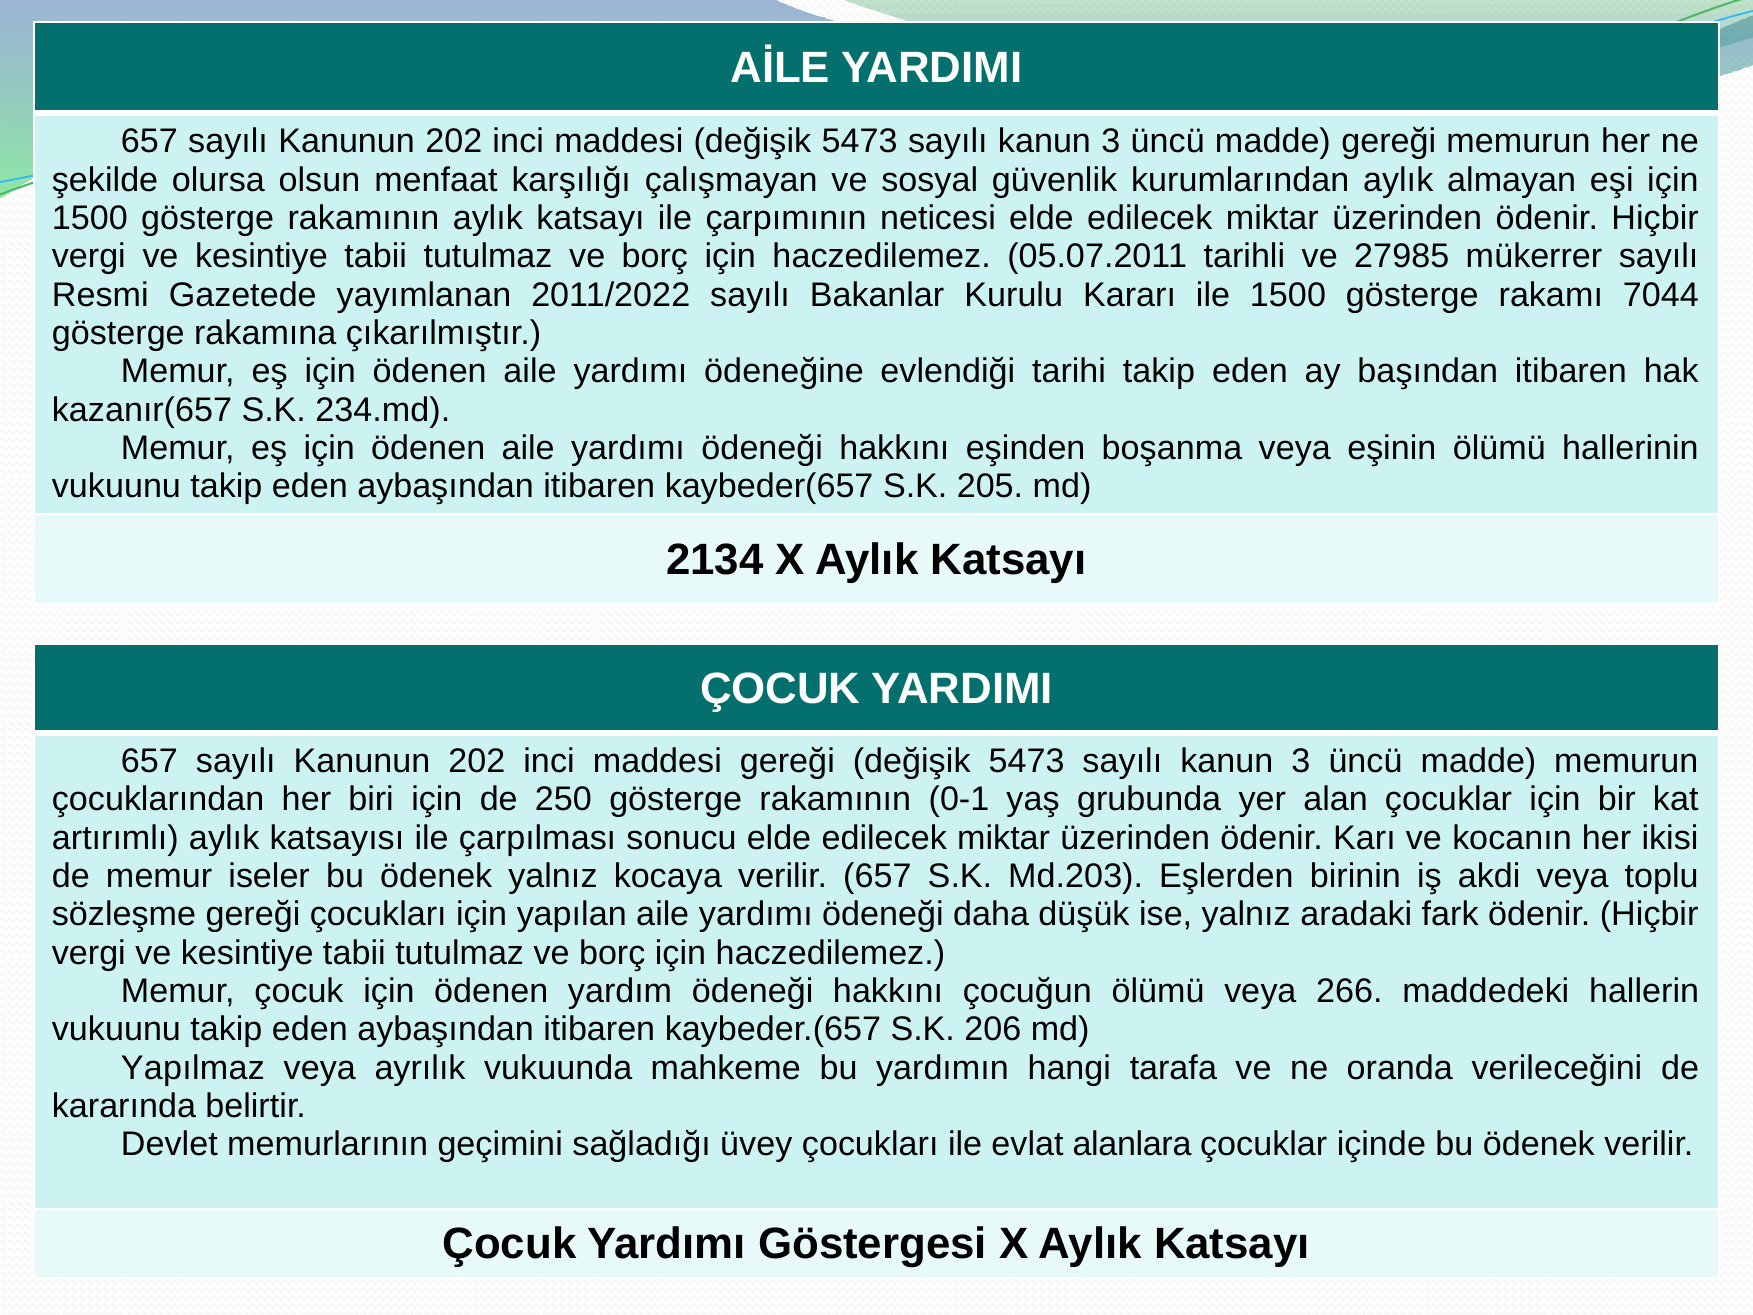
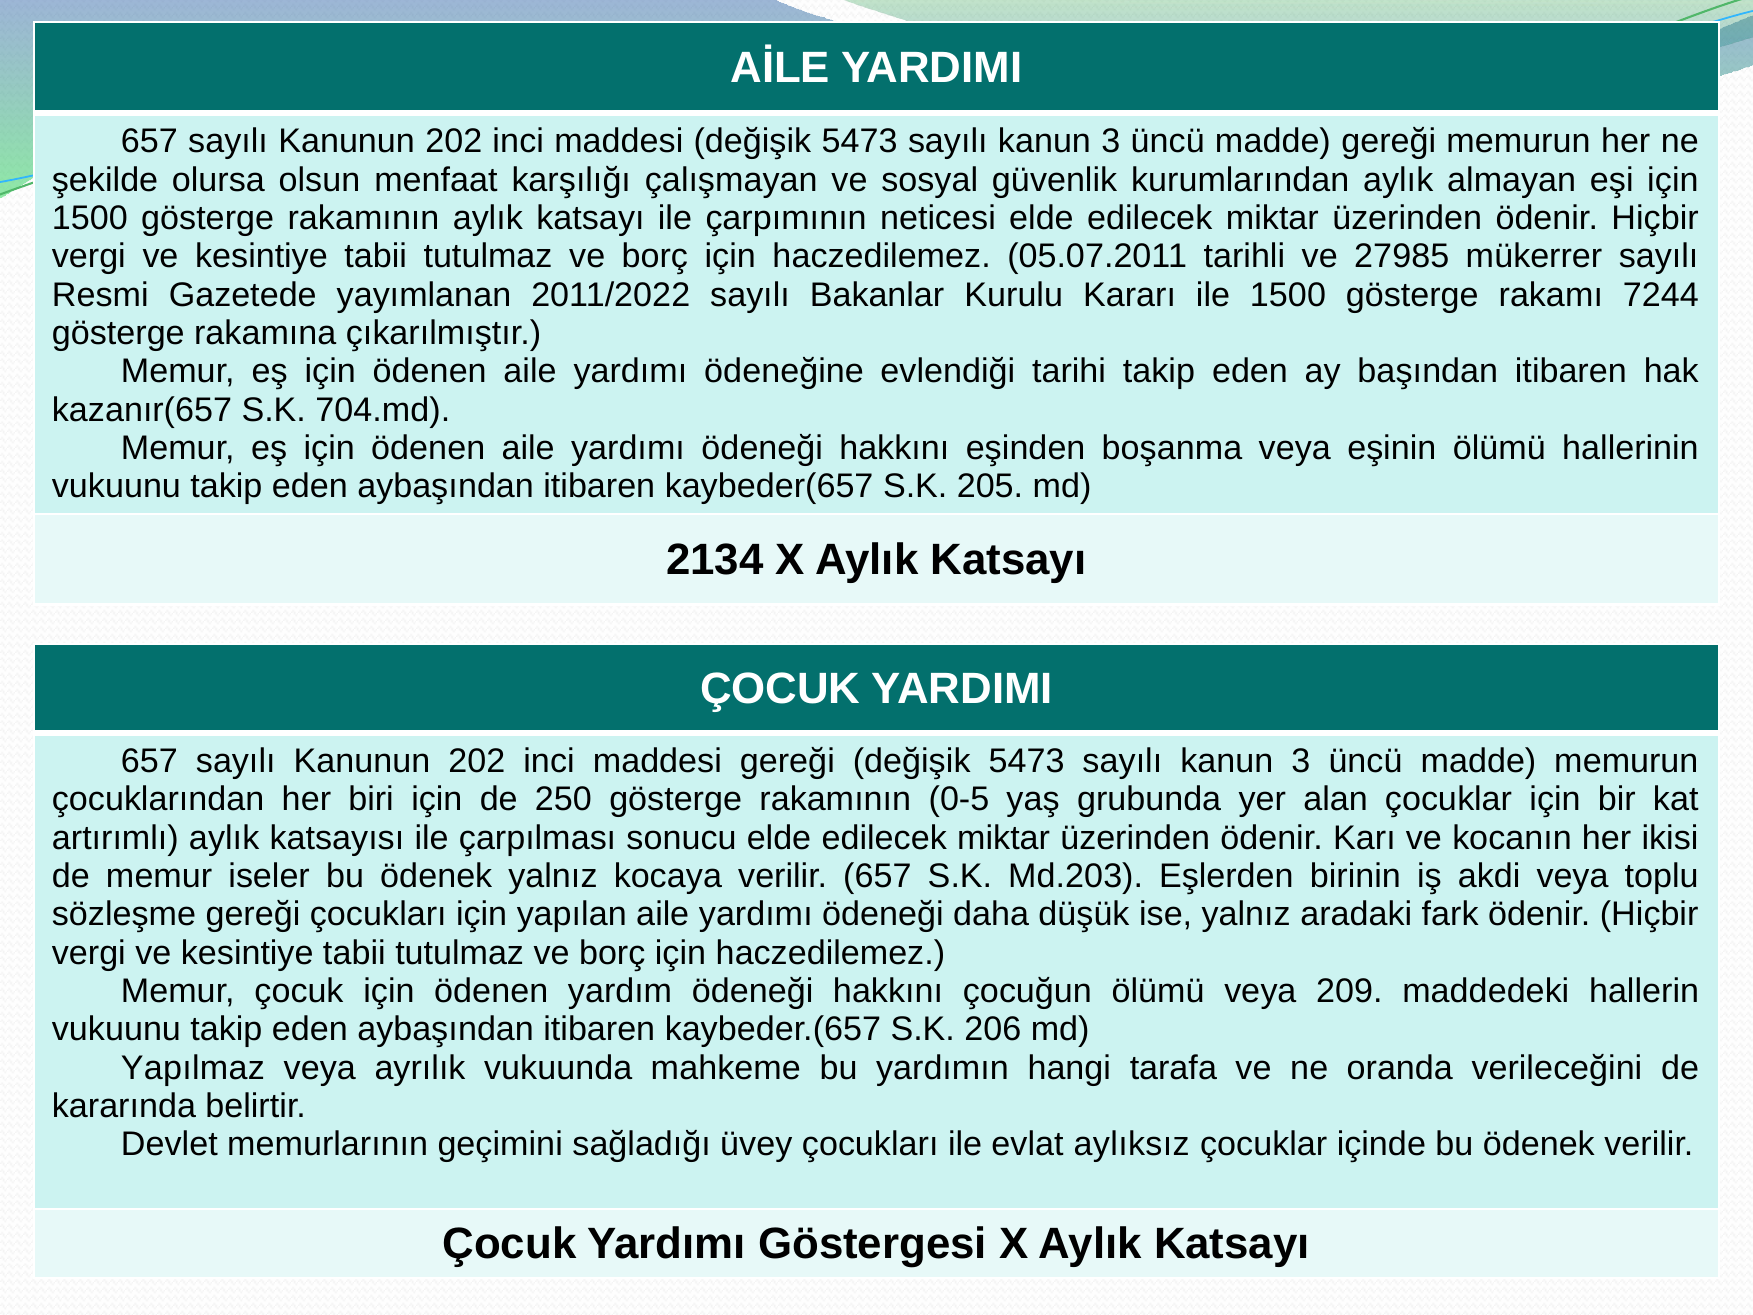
7044: 7044 -> 7244 (1661, 295)
234.md: 234.md -> 704.md (383, 410)
0-1: 0-1 -> 0-5 (959, 800)
266: 266 -> 209 (1349, 991)
alanlara: alanlara -> aylıksız (1132, 1144)
